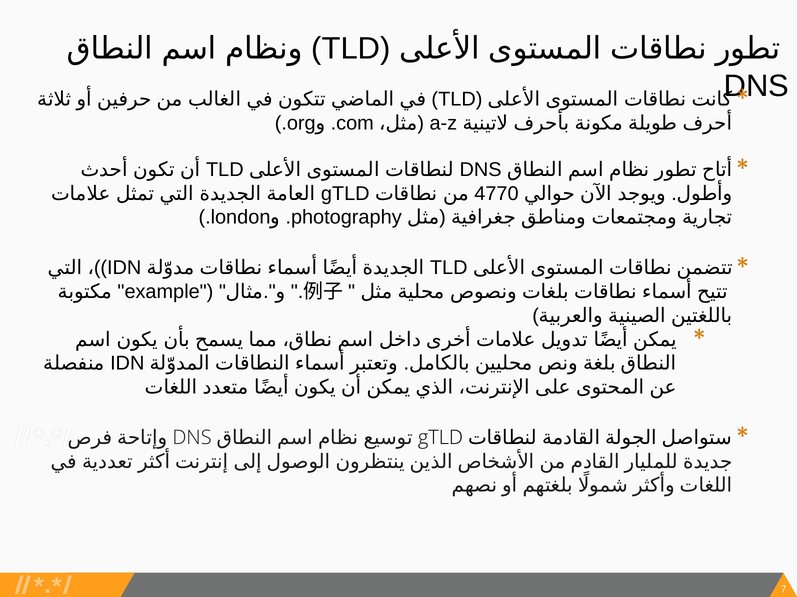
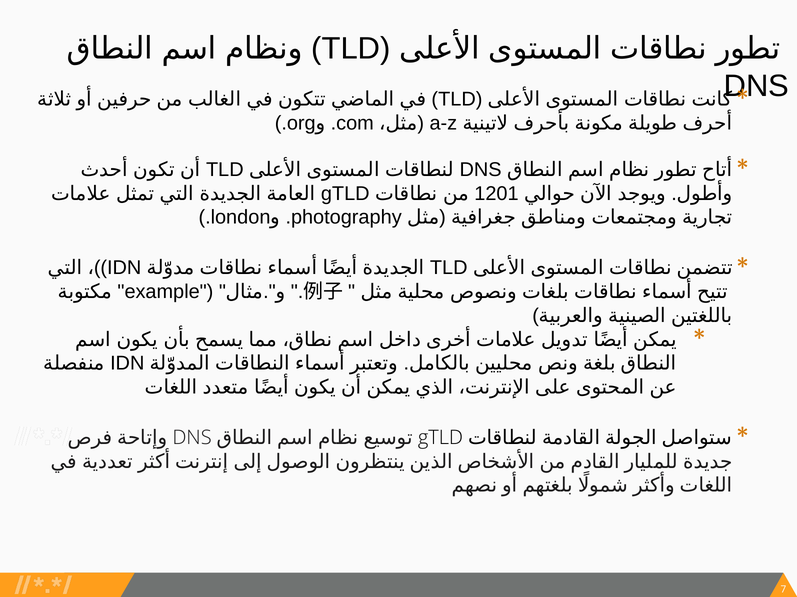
4770: 4770 -> 1201 (496, 194)
